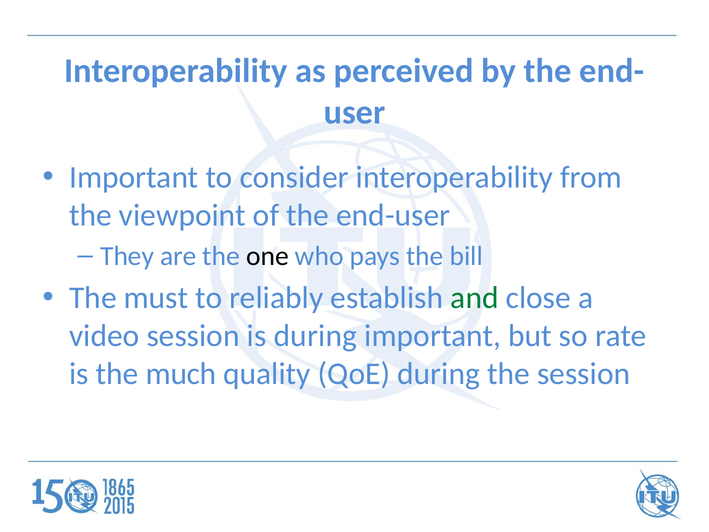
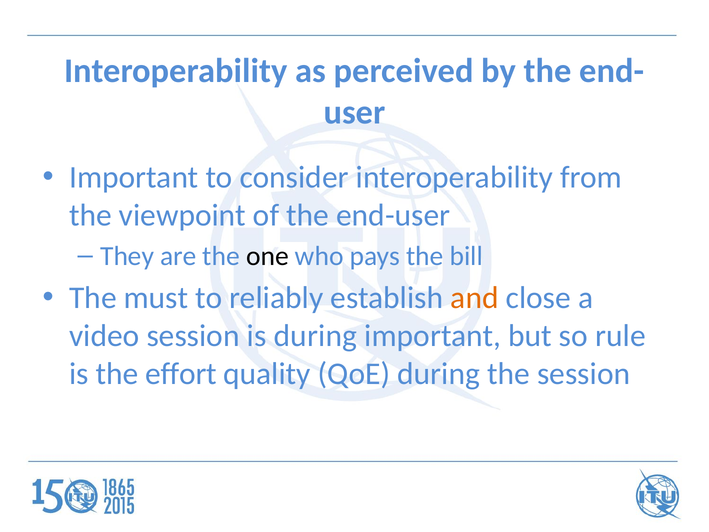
and colour: green -> orange (475, 298)
rate: rate -> rule (621, 336)
much: much -> effort (181, 374)
